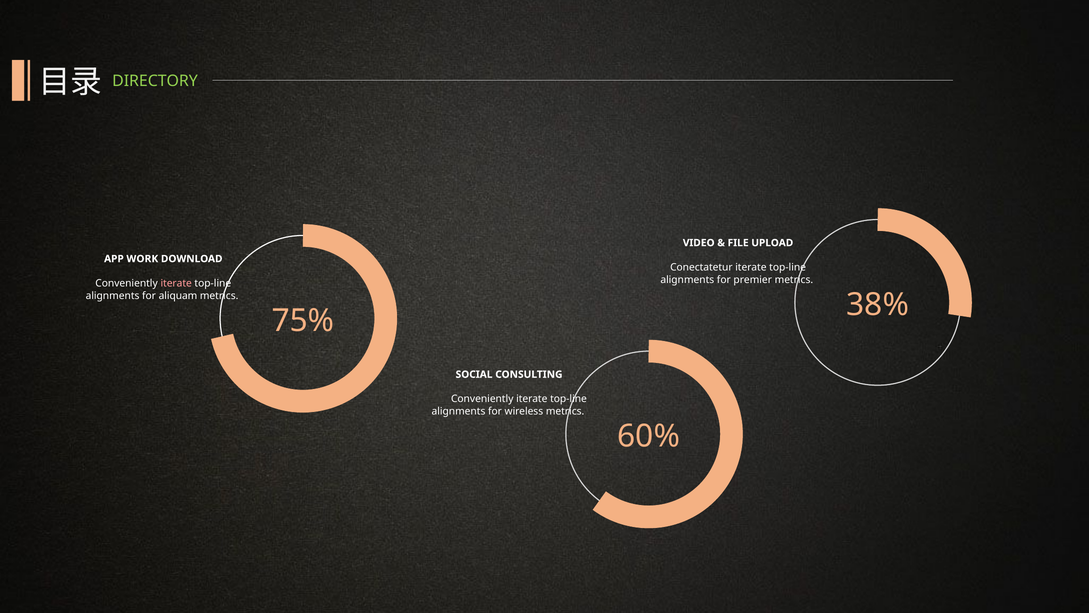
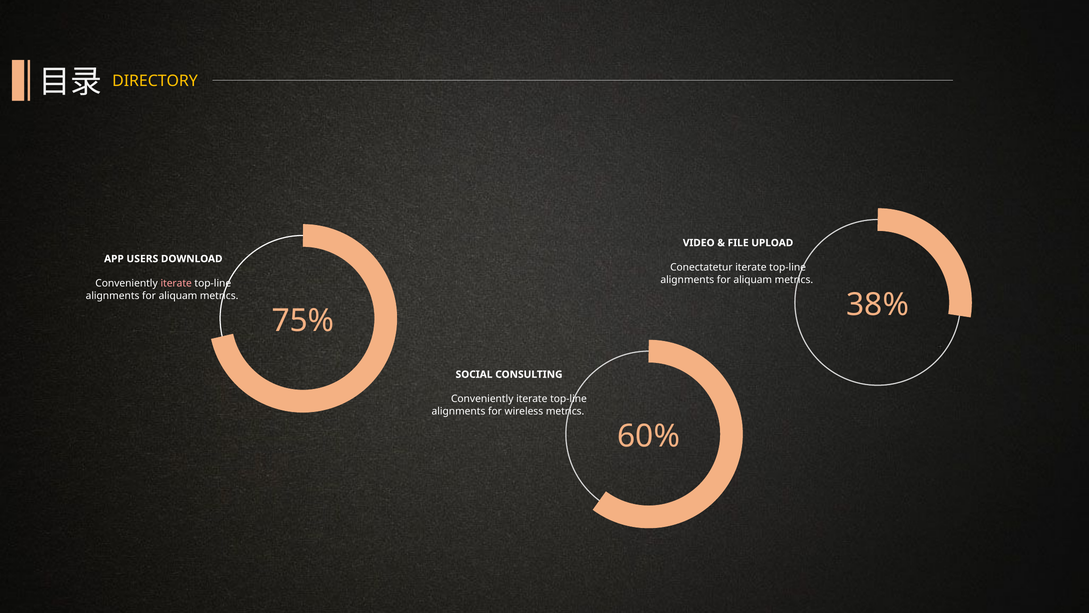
DIRECTORY colour: light green -> yellow (155, 81)
WORK: WORK -> USERS (142, 259)
premier: premier -> aliquam (753, 280)
